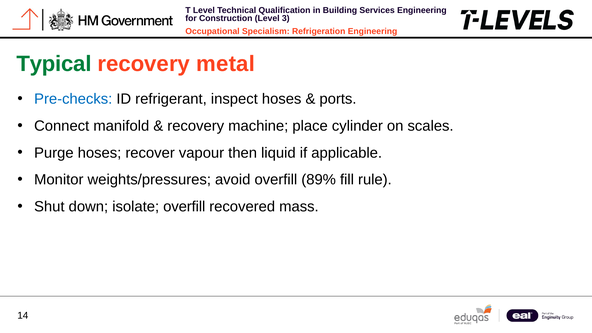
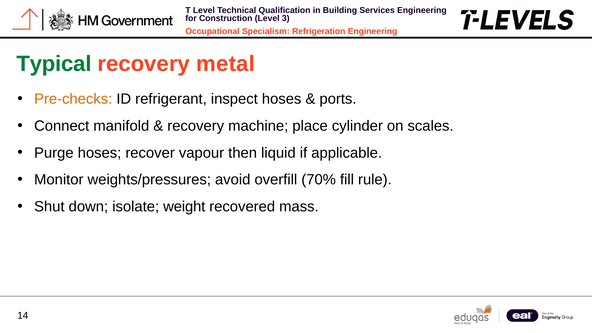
Pre‑checks colour: blue -> orange (73, 99)
89%: 89% -> 70% (319, 180)
isolate overfill: overfill -> weight (184, 207)
